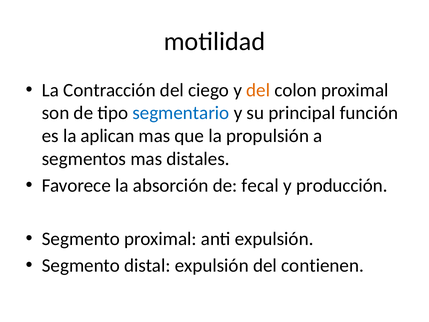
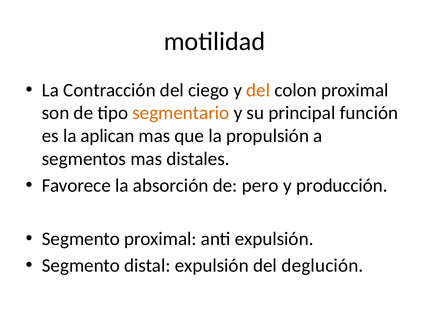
segmentario colour: blue -> orange (181, 113)
fecal: fecal -> pero (260, 185)
contienen: contienen -> deglución (323, 265)
